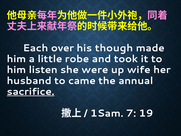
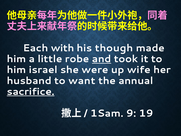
over: over -> with (63, 48)
and underline: none -> present (102, 59)
listen: listen -> israel (43, 70)
came: came -> want (82, 81)
7: 7 -> 9 (131, 113)
